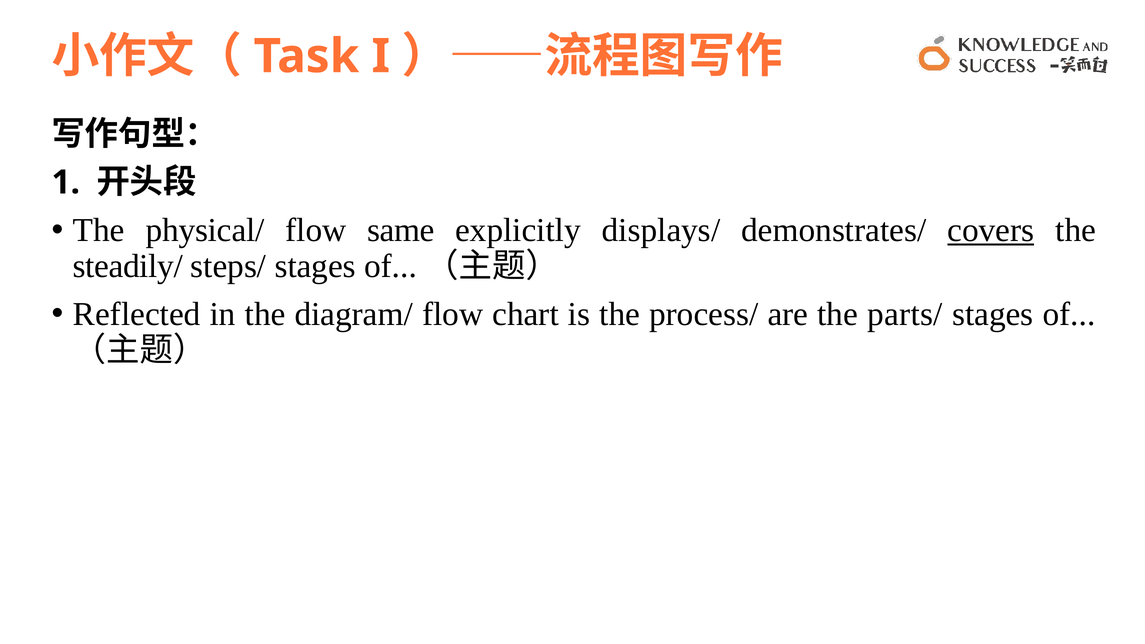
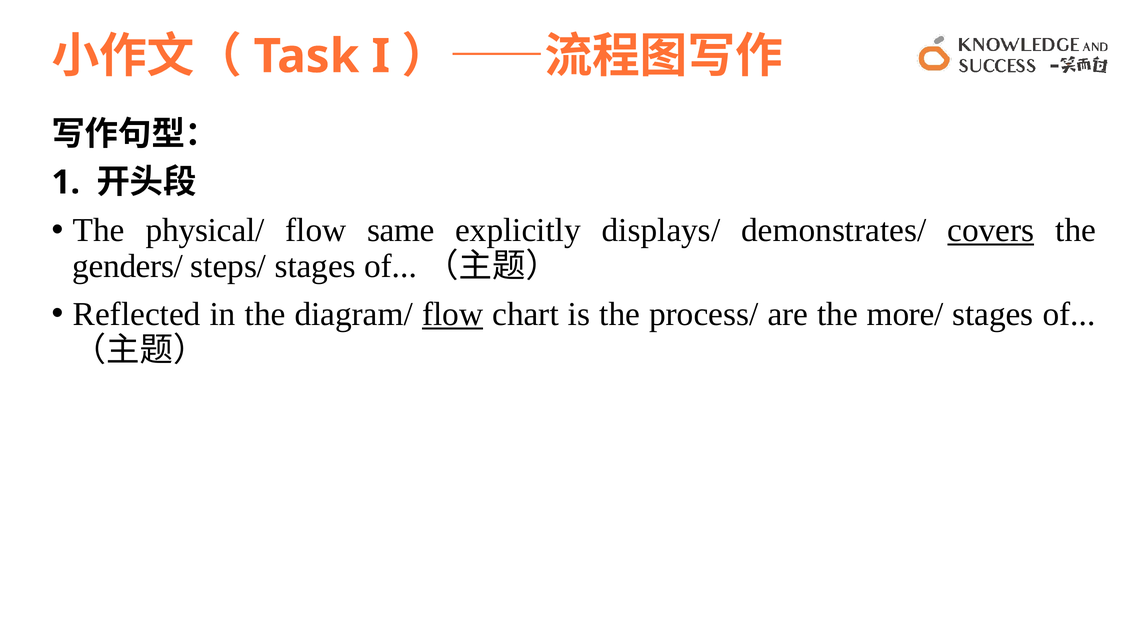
steadily/: steadily/ -> genders/ (128, 266)
flow underline: none -> present (453, 314)
parts/: parts/ -> more/ (905, 314)
